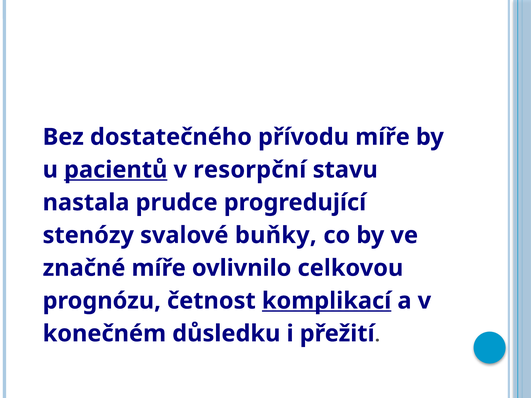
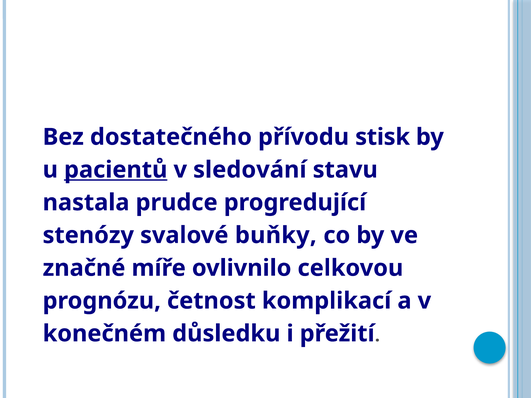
přívodu míře: míře -> stisk (383, 137)
resorpční: resorpční -> sledování (250, 170)
komplikací underline: present -> none (327, 301)
